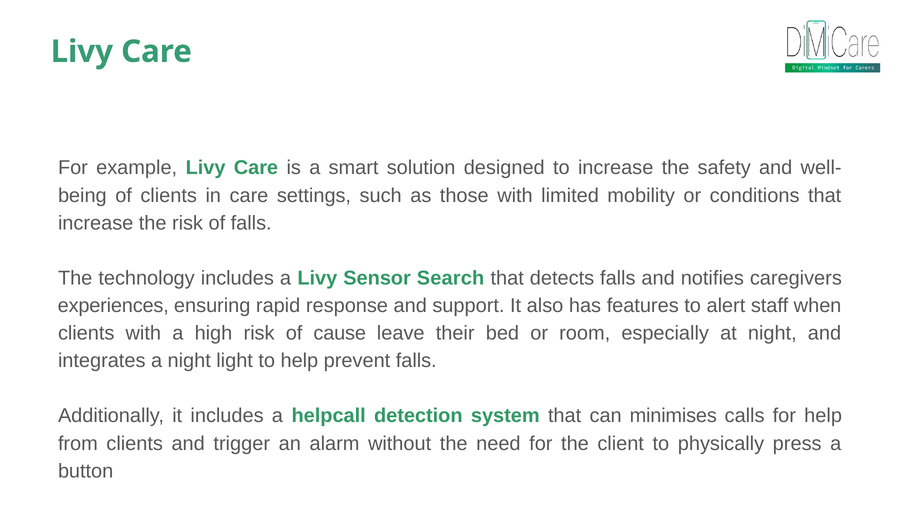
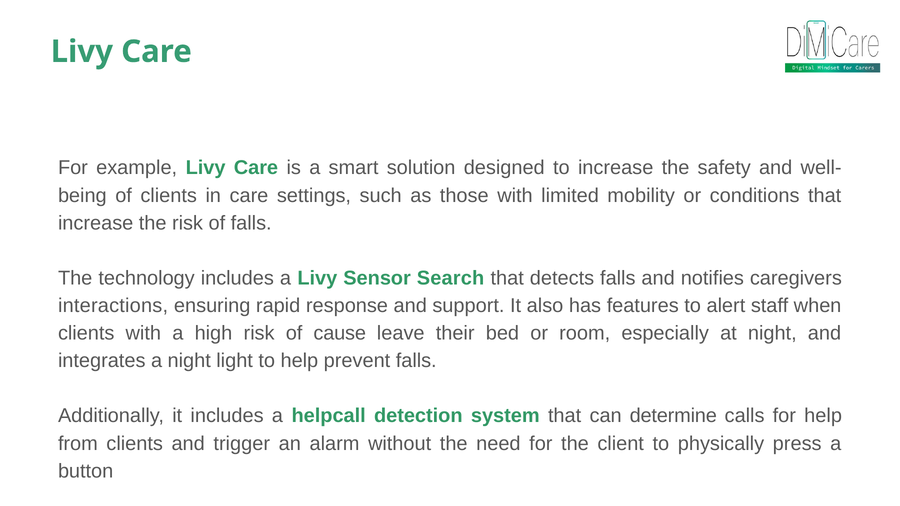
experiences: experiences -> interactions (113, 306)
minimises: minimises -> determine (673, 416)
